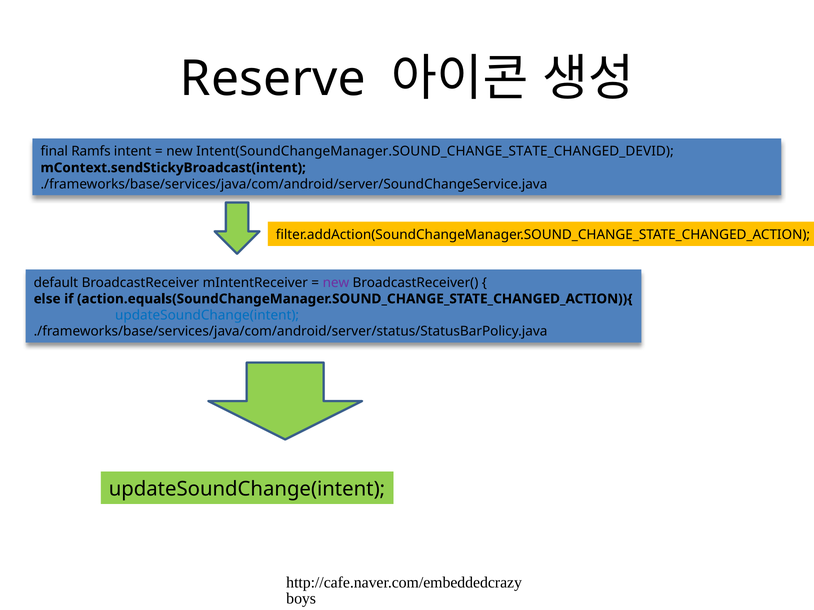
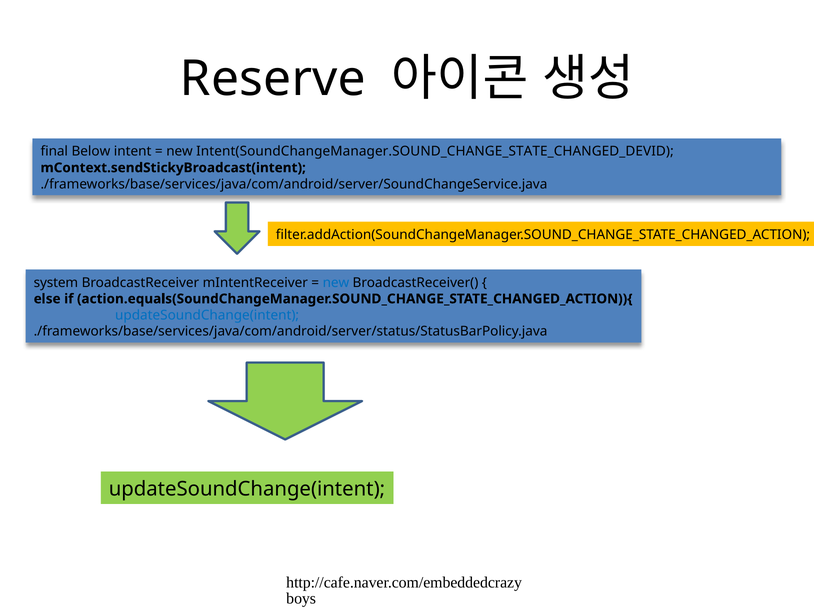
Ramfs: Ramfs -> Below (91, 152)
default: default -> system (56, 283)
new colour: purple -> blue (336, 283)
